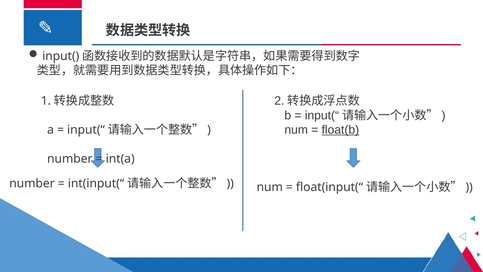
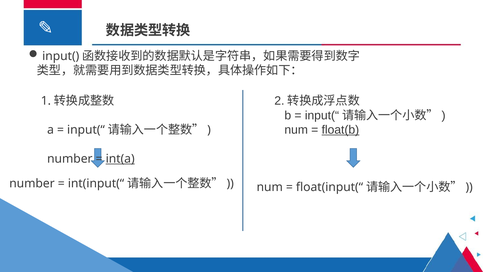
int(a underline: none -> present (120, 159)
